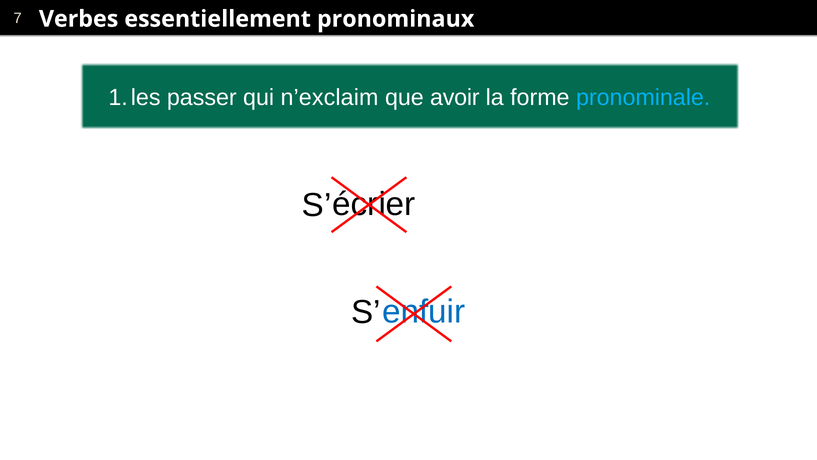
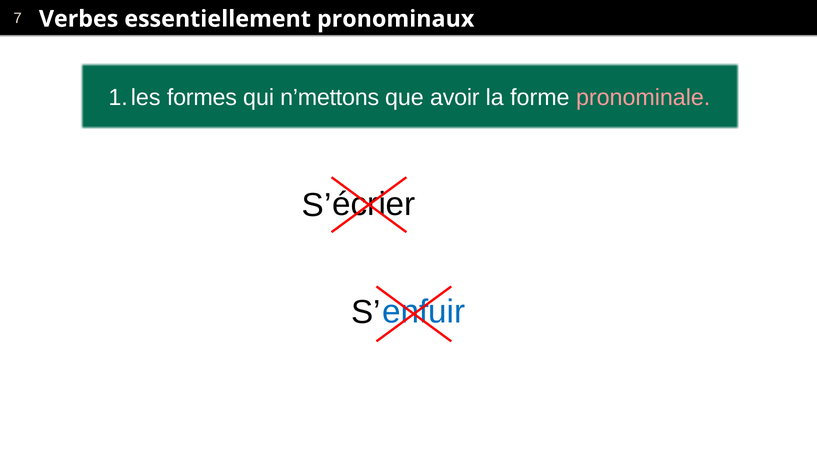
passer: passer -> formes (202, 98)
n’exclaim: n’exclaim -> n’mettons (330, 98)
pronominale colour: light blue -> pink (643, 98)
